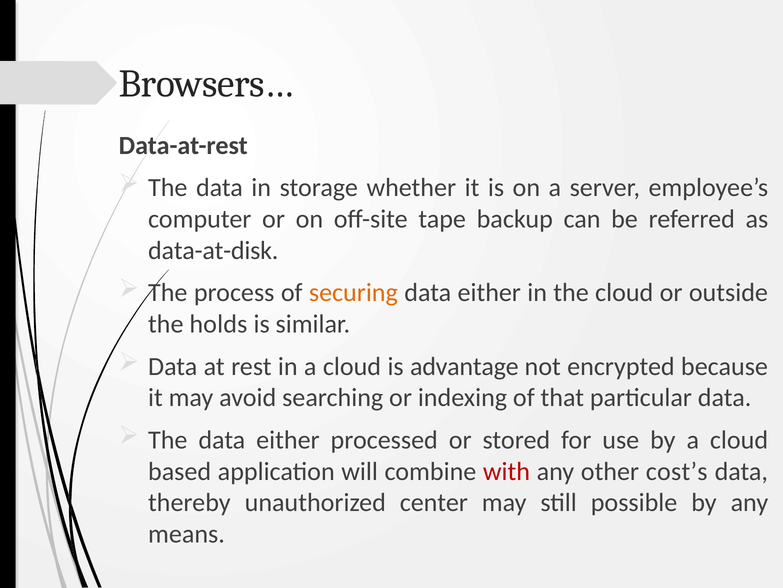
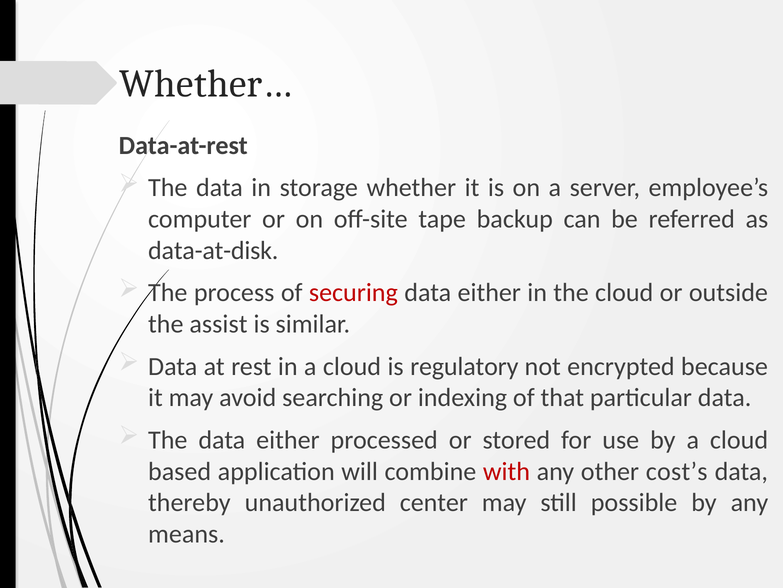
Browsers…: Browsers… -> Whether… (206, 84)
securing colour: orange -> red (353, 292)
holds: holds -> assist (218, 324)
advantage: advantage -> regulatory (464, 366)
